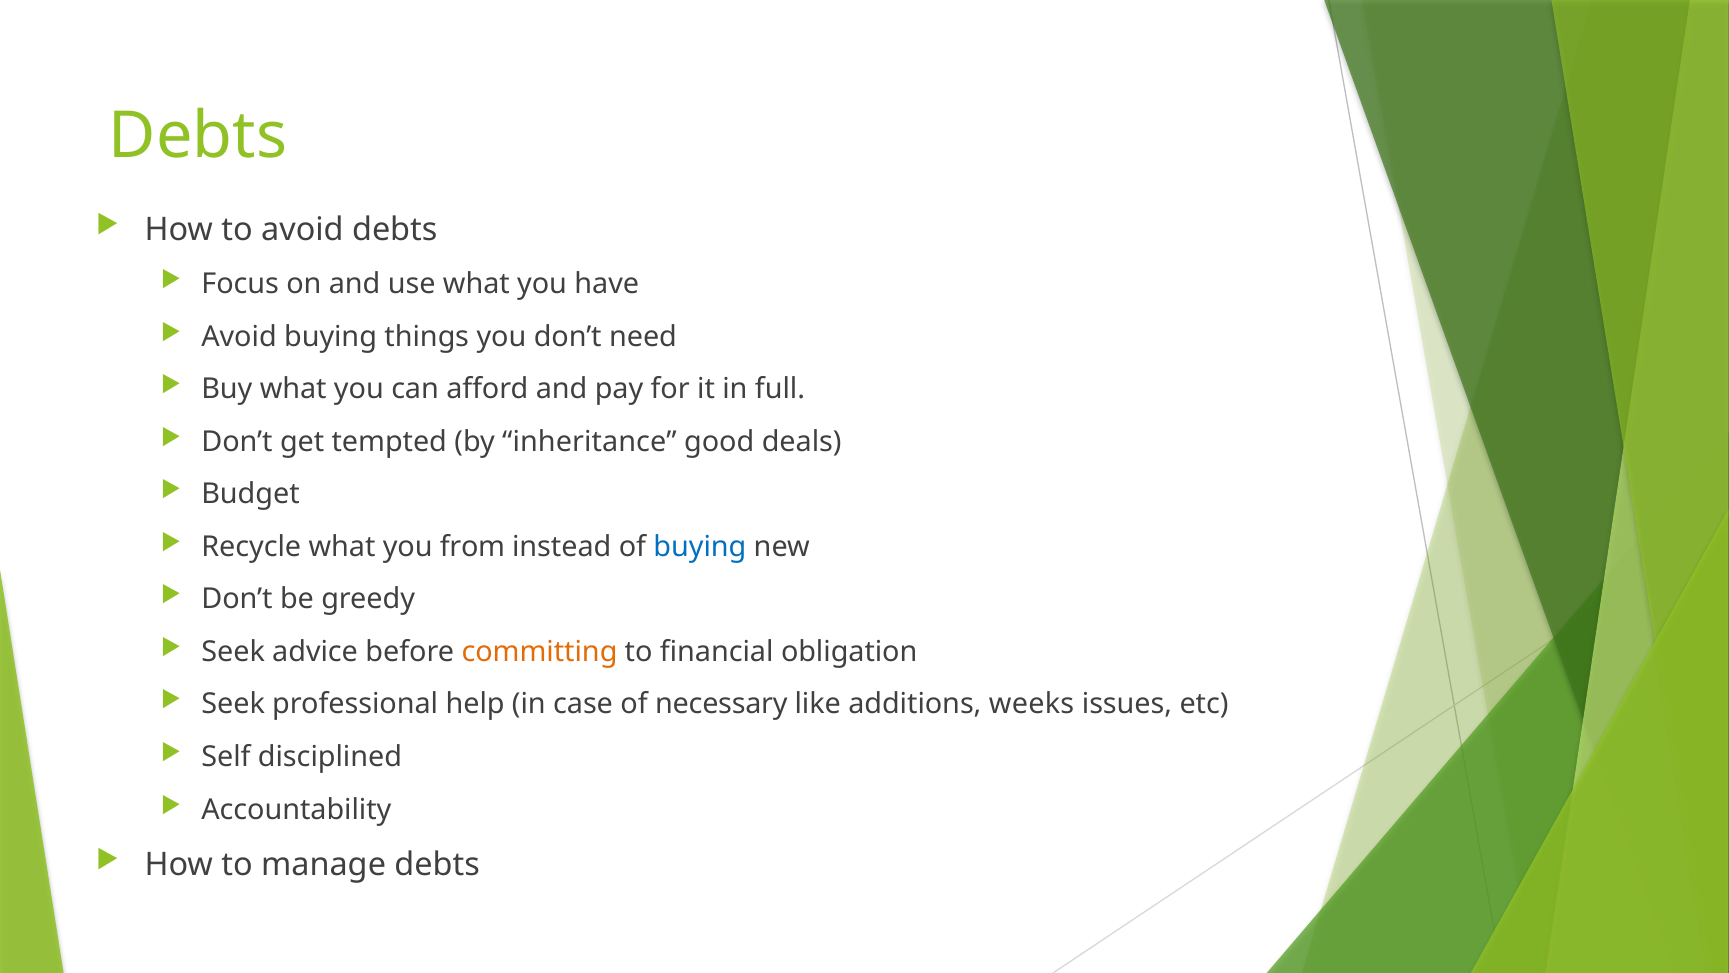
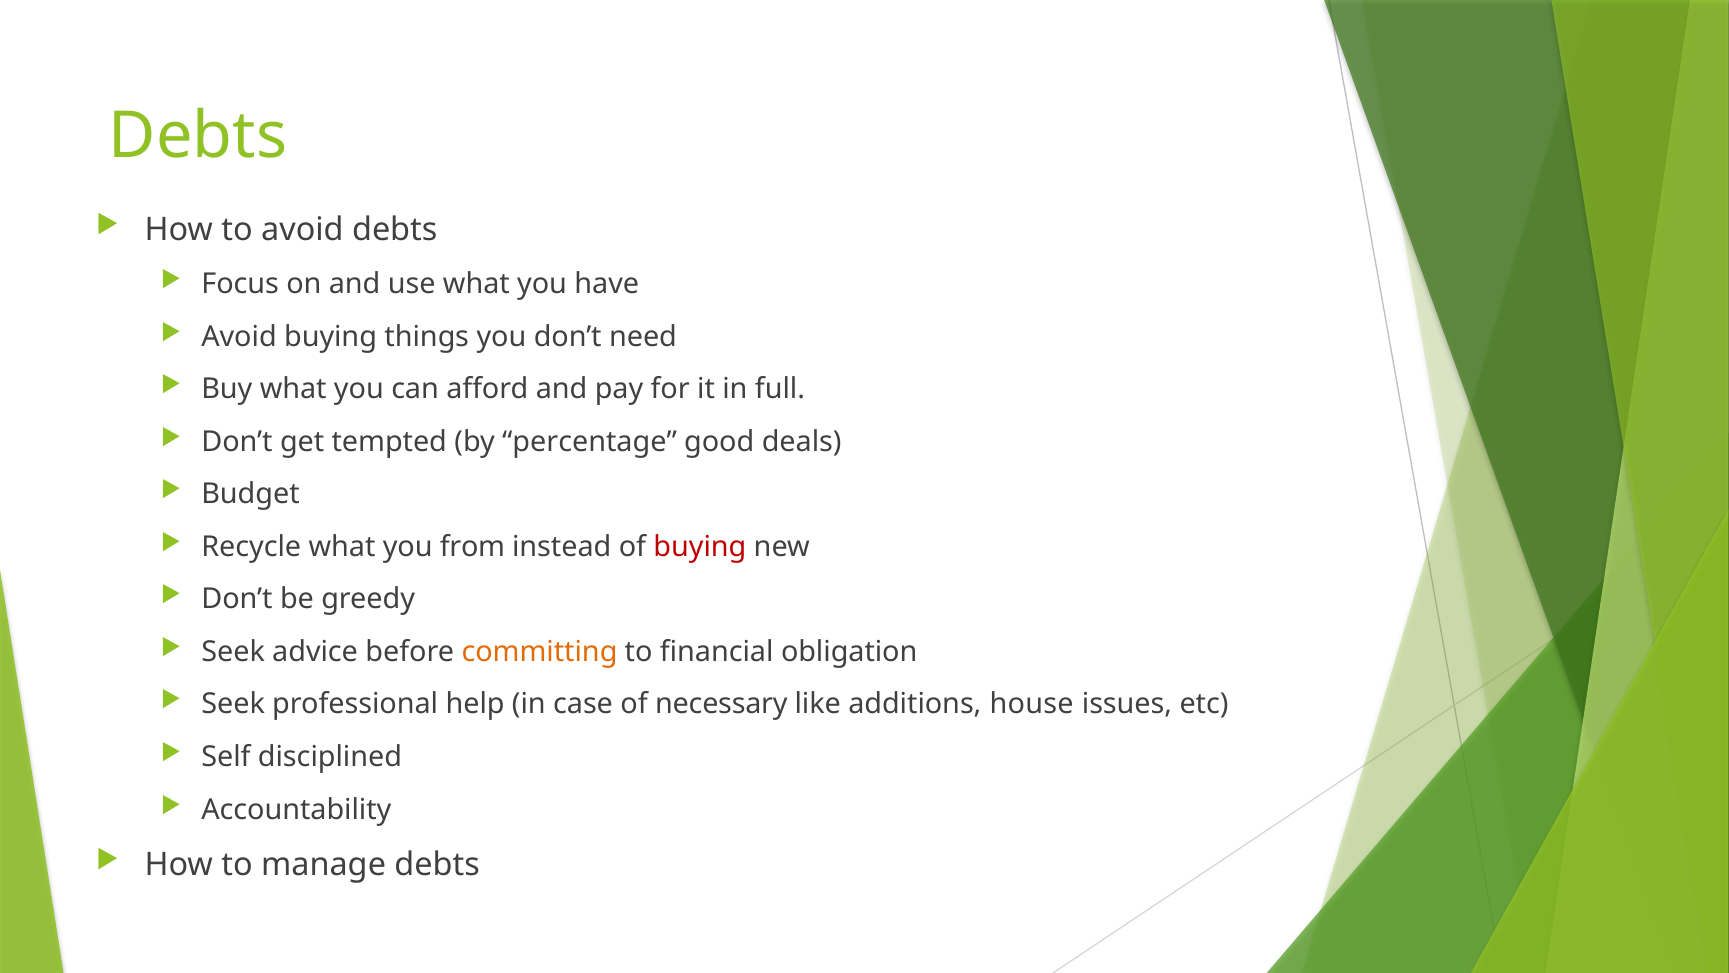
inheritance: inheritance -> percentage (590, 441)
buying colour: blue -> red (700, 547)
weeks: weeks -> house (1032, 704)
